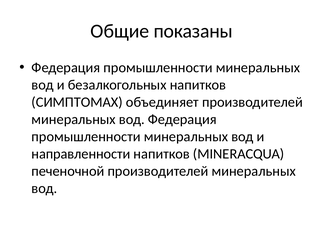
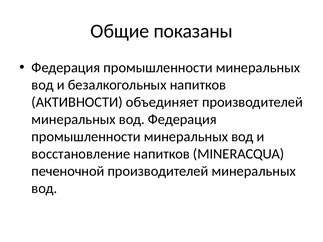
СИМПТОМАХ: СИМПТОМАХ -> АКТИВНОСТИ (77, 102)
направленности: направленности -> восстановление (81, 154)
